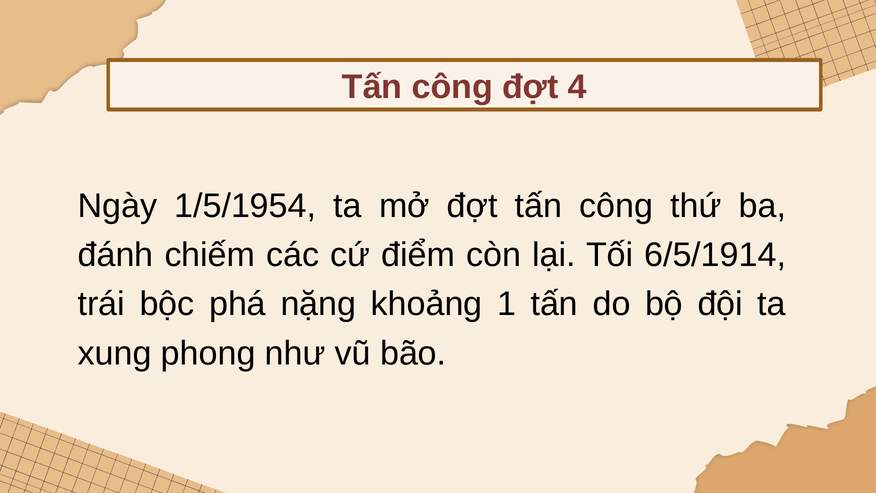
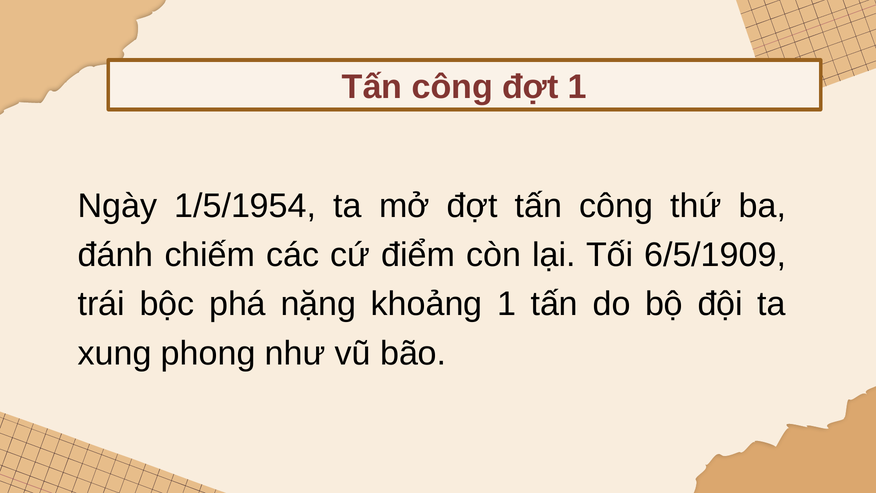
đợt 4: 4 -> 1 (577, 87)
6/5/1914: 6/5/1914 -> 6/5/1909 (715, 255)
